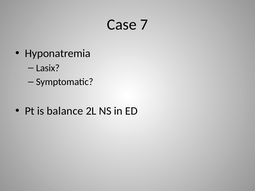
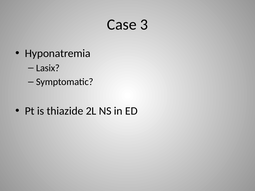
7: 7 -> 3 (144, 25)
balance: balance -> thiazide (65, 111)
